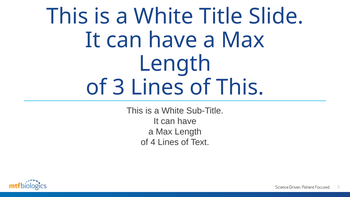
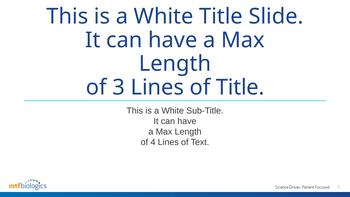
of This: This -> Title (240, 87)
